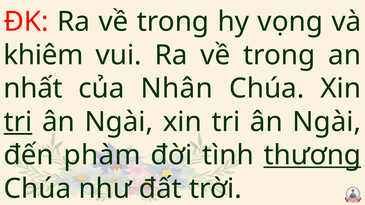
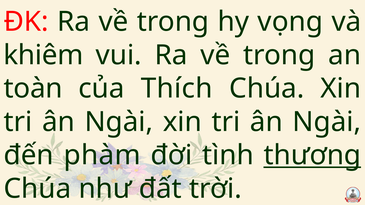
nhất: nhất -> toàn (33, 89)
Nhân: Nhân -> Thích (177, 89)
tri underline: present -> none (18, 122)
